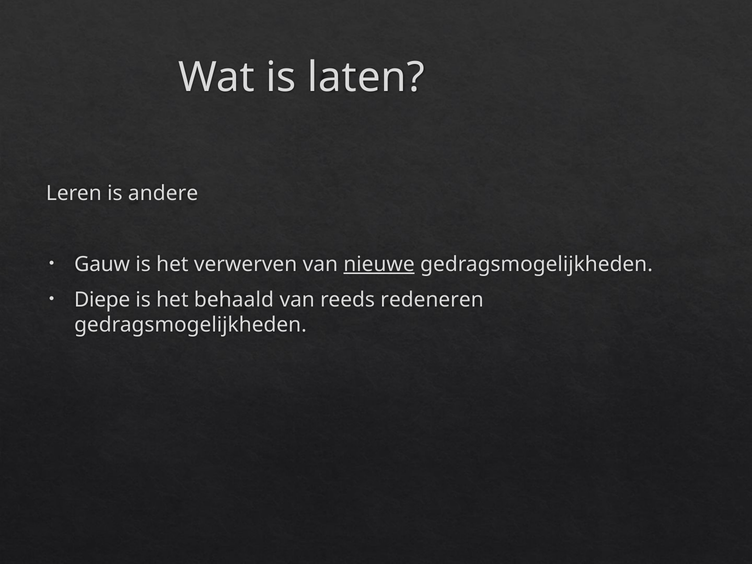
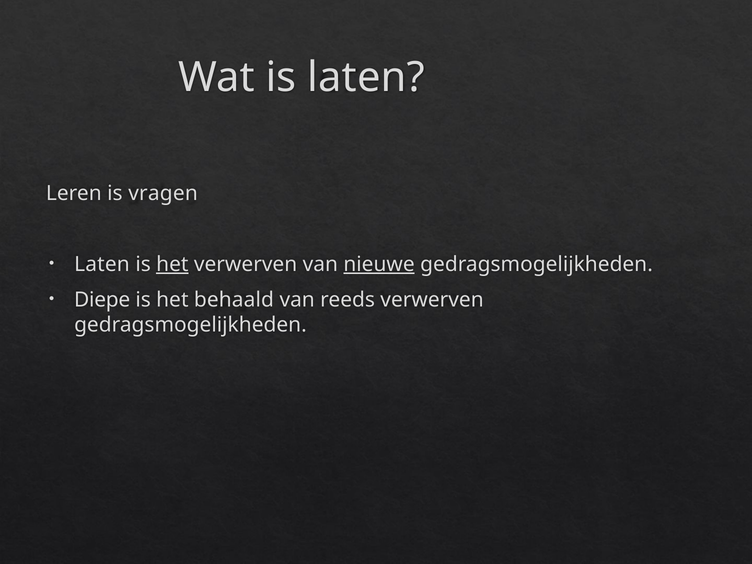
andere: andere -> vragen (163, 193)
Gauw: Gauw -> Laten (102, 264)
het underline: none -> present (172, 264)
reeds redeneren: redeneren -> verwerven (432, 300)
